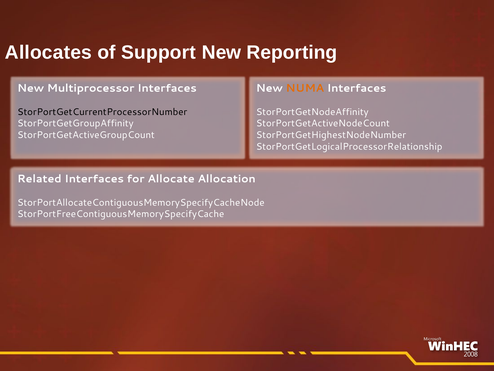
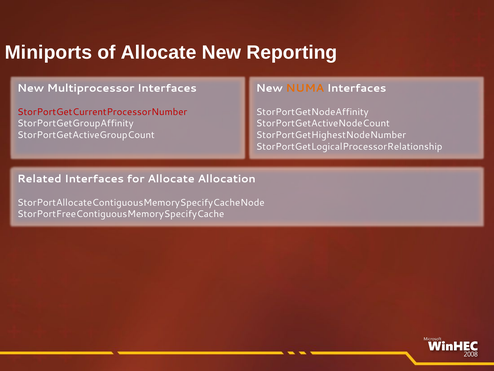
Allocates: Allocates -> Miniports (48, 52)
of Support: Support -> Allocate (159, 52)
StorPortGetCurrentProcessorNumber colour: black -> red (102, 112)
